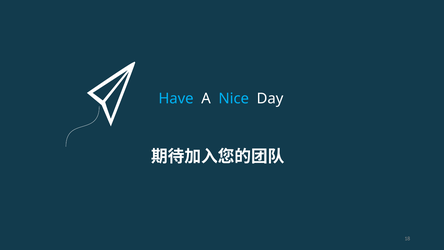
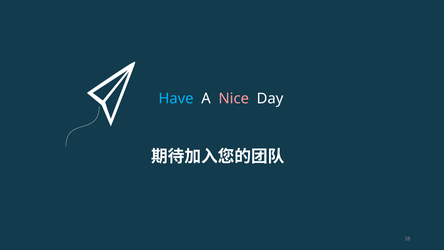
Nice colour: light blue -> pink (234, 98)
